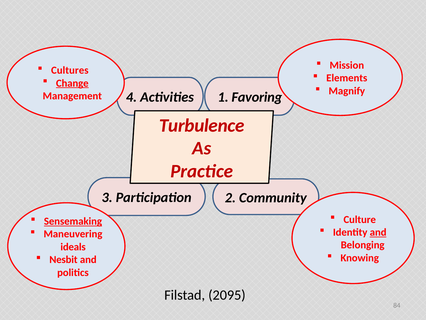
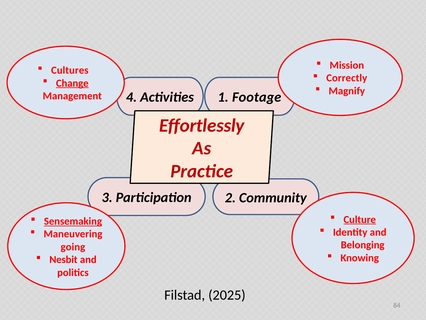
Elements: Elements -> Correctly (347, 78)
Favoring: Favoring -> Footage (257, 97)
Turbulence: Turbulence -> Effortlessly (202, 125)
Culture underline: none -> present (360, 219)
and underline: present -> none (378, 232)
ideals: ideals -> going (73, 247)
2095: 2095 -> 2025 (227, 295)
